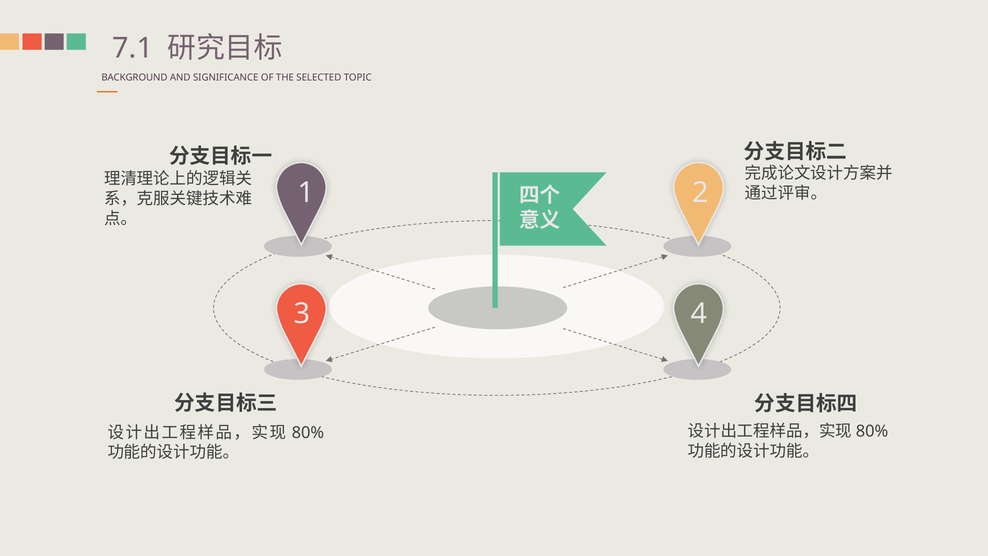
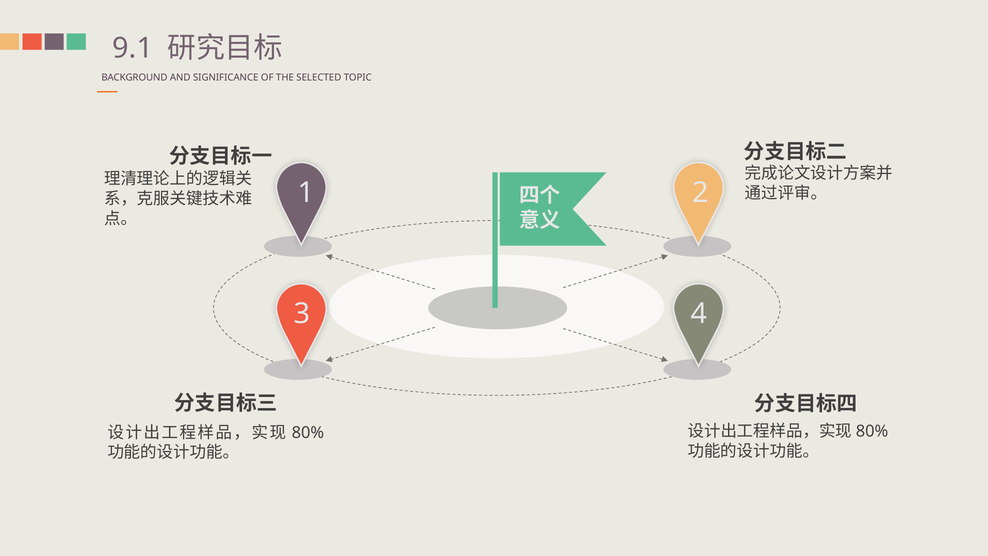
7.1: 7.1 -> 9.1 (133, 48)
